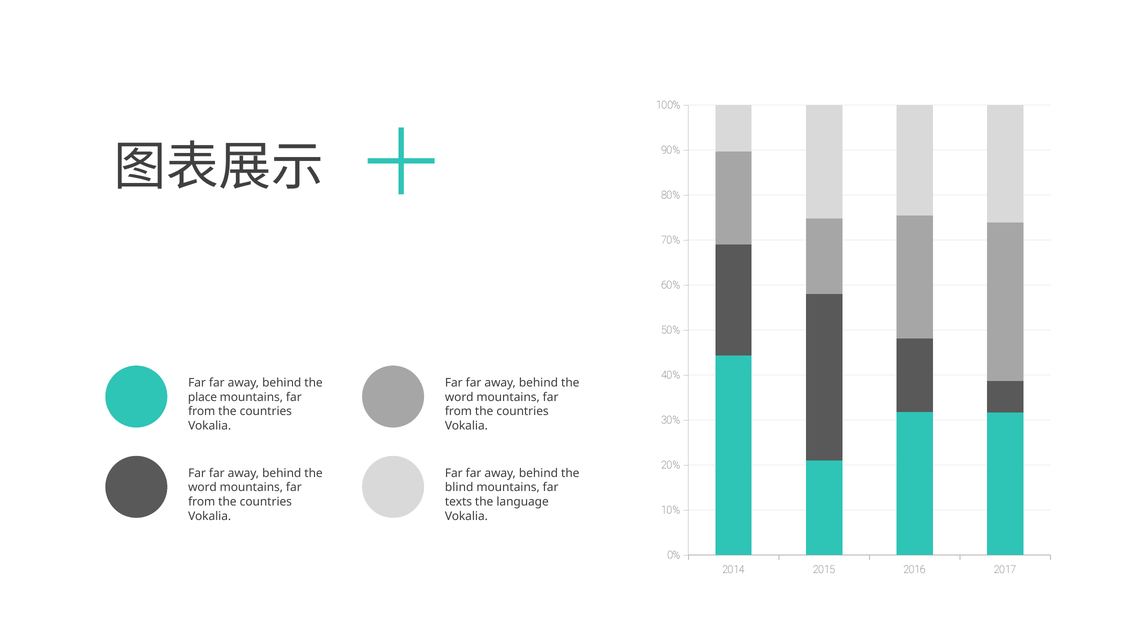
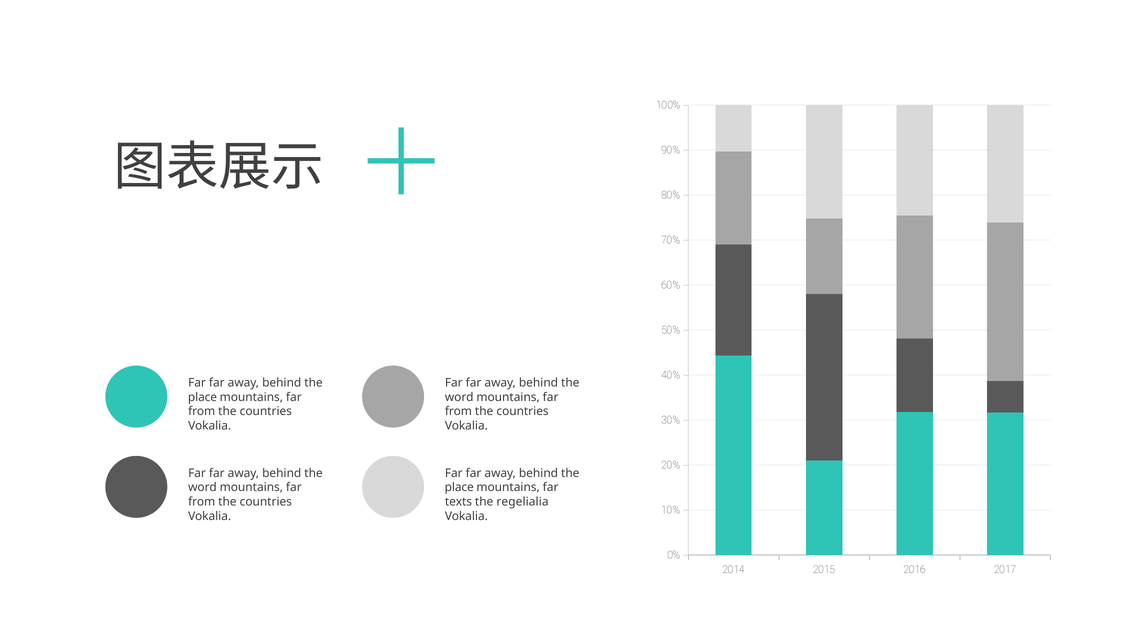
blind: blind -> place (459, 487)
language: language -> regelialia (523, 502)
